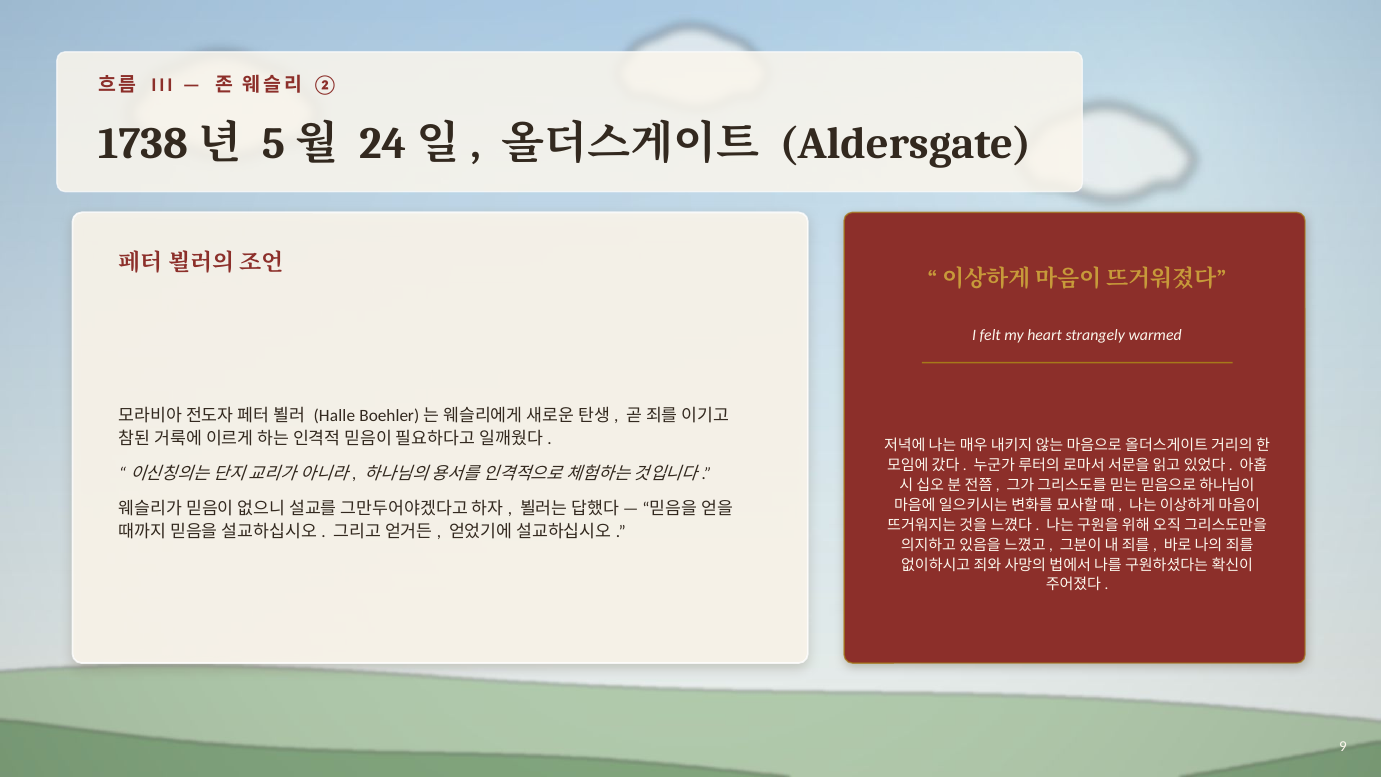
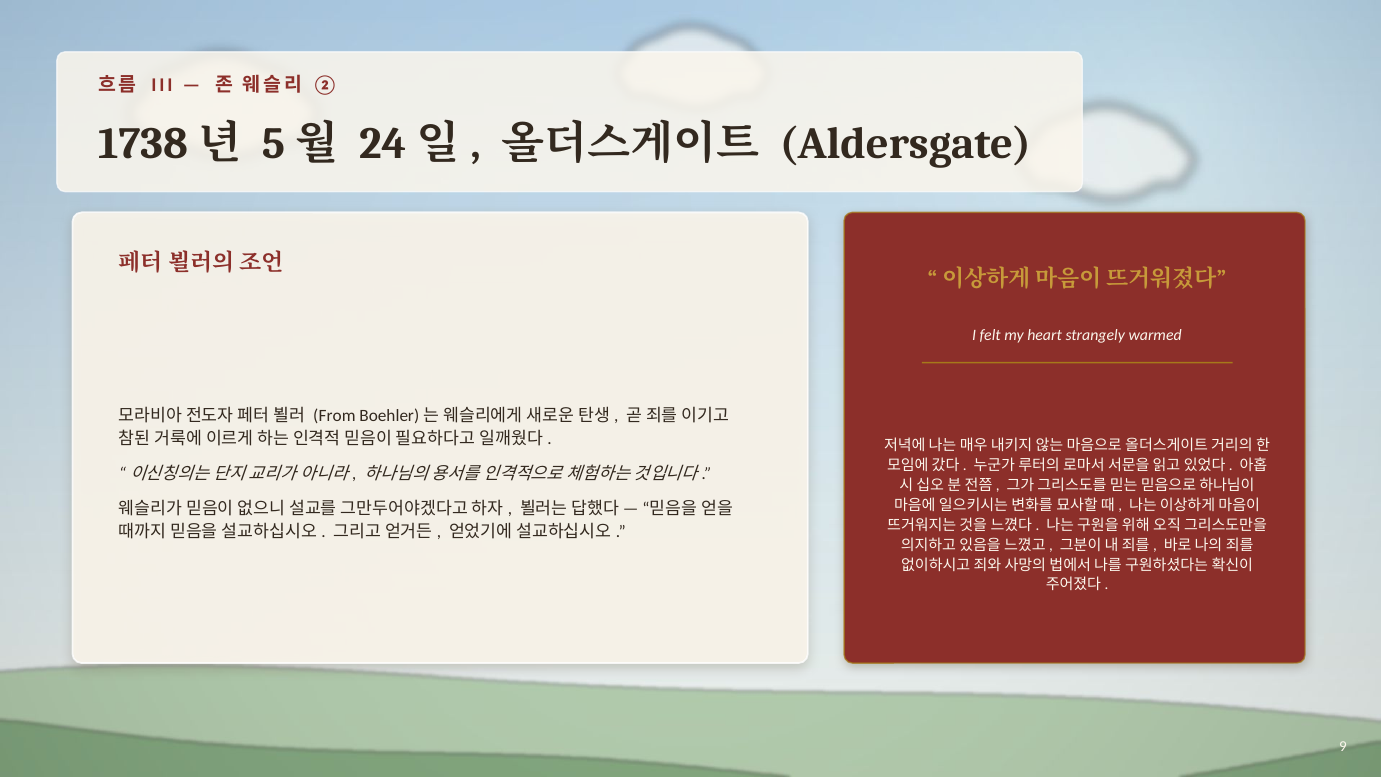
Halle: Halle -> From (334, 416)
